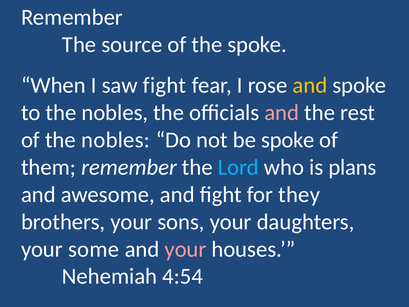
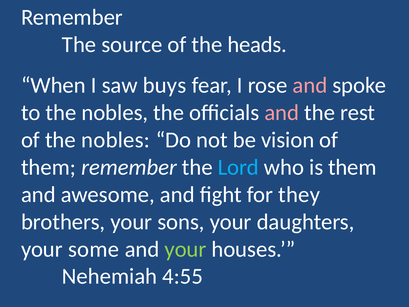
the spoke: spoke -> heads (257, 44)
saw fight: fight -> buys (165, 85)
and colour: yellow -> pink (310, 85)
be spoke: spoke -> vision (288, 140)
is plans: plans -> them (352, 167)
your colour: pink -> light green (185, 249)
4:54: 4:54 -> 4:55 (183, 276)
